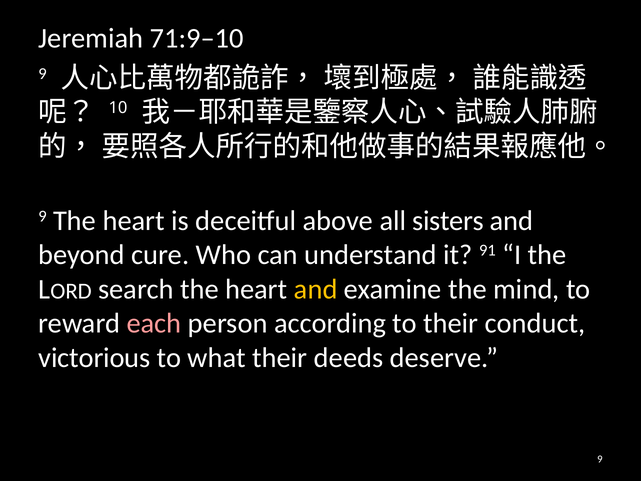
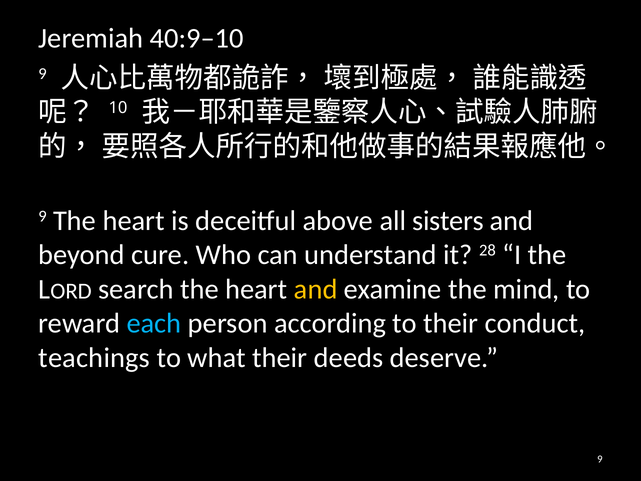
71:9–10: 71:9–10 -> 40:9–10 (197, 38)
91: 91 -> 28 (487, 250)
each colour: pink -> light blue (154, 323)
victorious: victorious -> teachings (94, 357)
